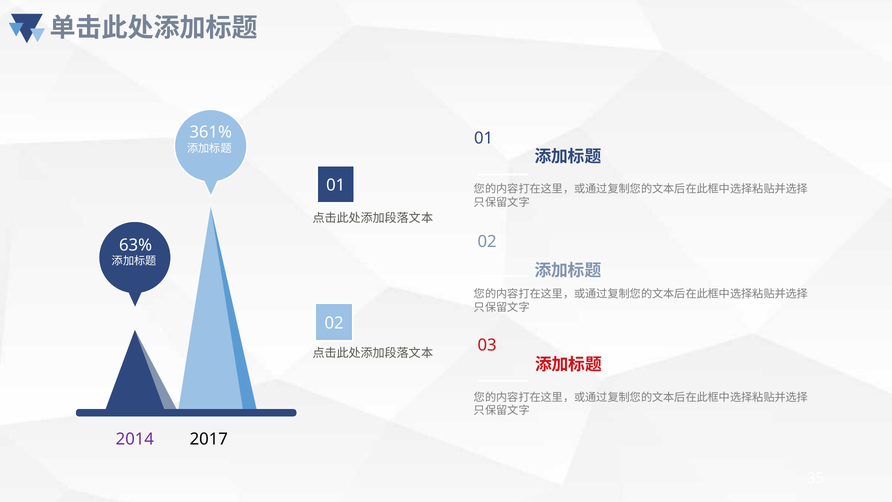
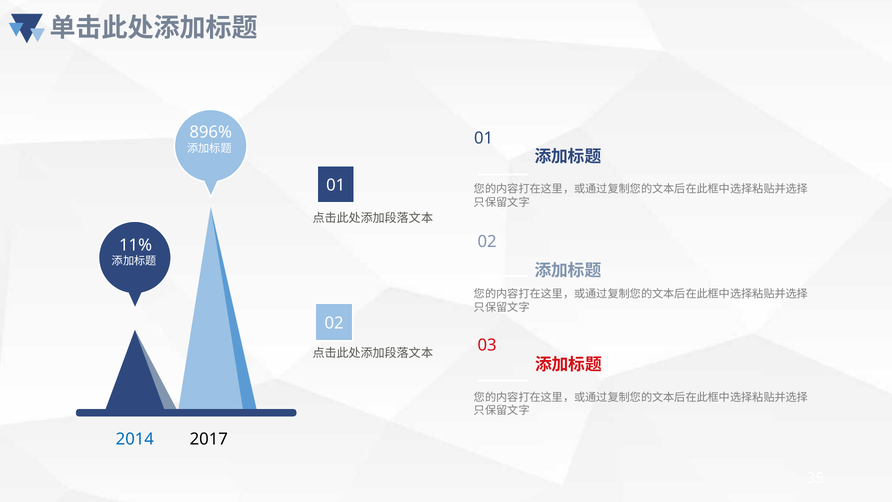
361%: 361% -> 896% (211, 132)
63%: 63% -> 11% (136, 245)
2014 colour: purple -> blue (135, 439)
